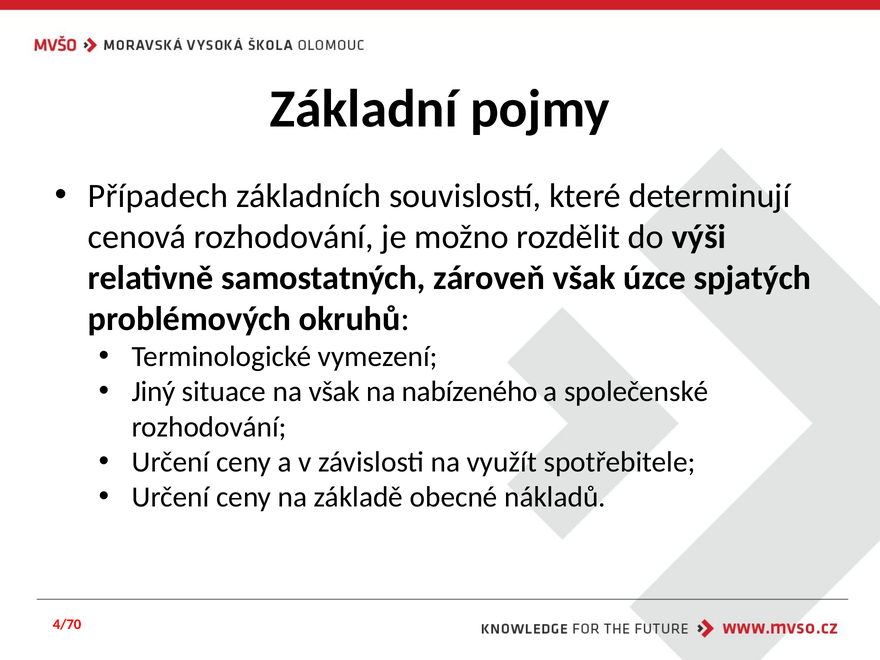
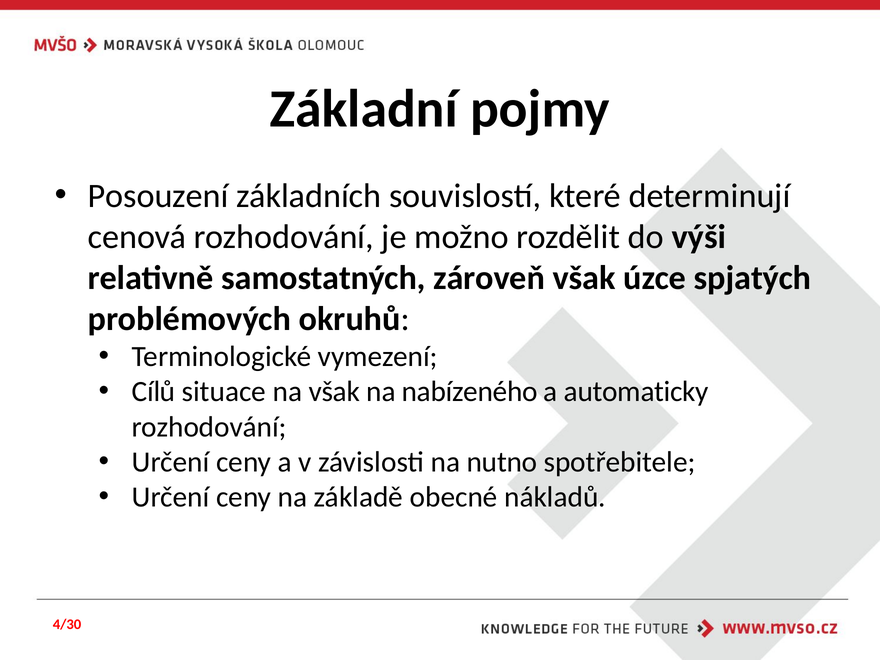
Případech: Případech -> Posouzení (158, 196)
Jiný: Jiný -> Cílů (154, 392)
společenské: společenské -> automaticky (636, 392)
využít: využít -> nutno (502, 462)
4/70: 4/70 -> 4/30 (67, 624)
